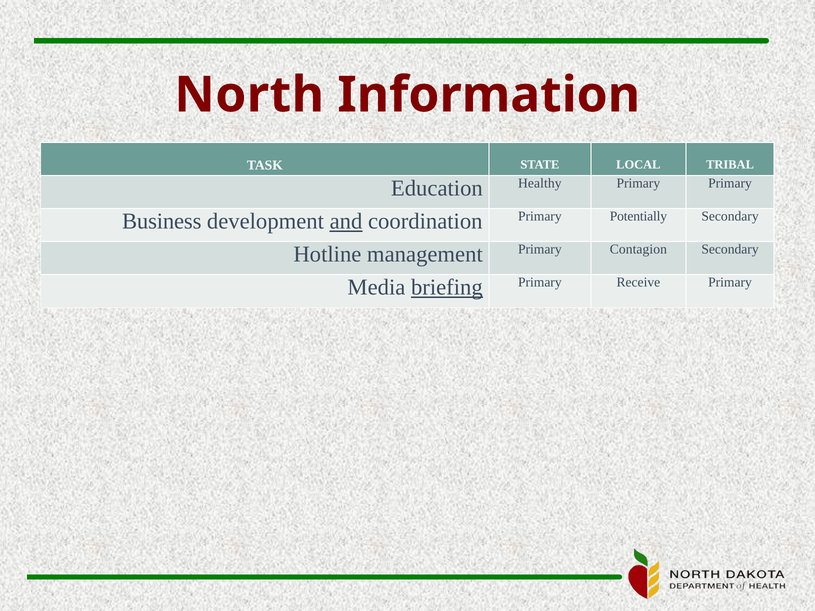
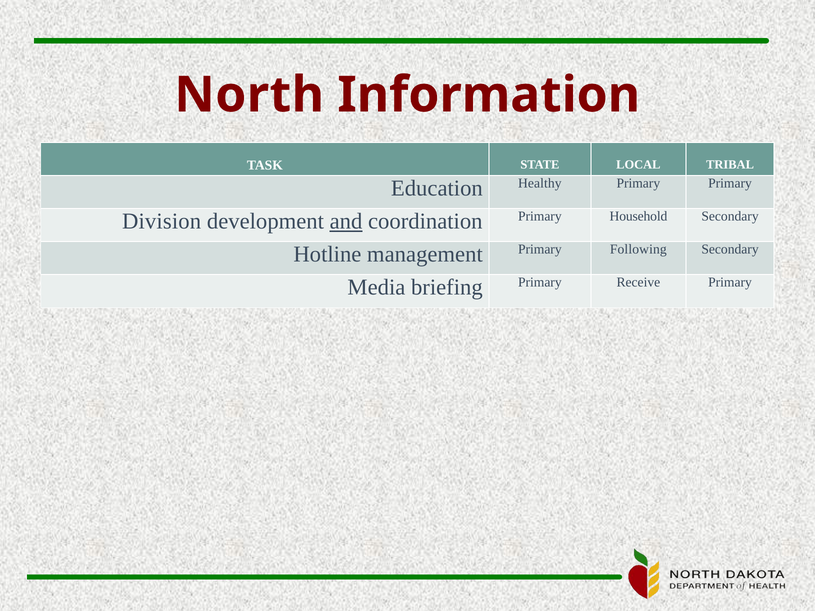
Business: Business -> Division (162, 221)
Potentially: Potentially -> Household (638, 216)
Contagion: Contagion -> Following (638, 249)
briefing underline: present -> none (447, 288)
